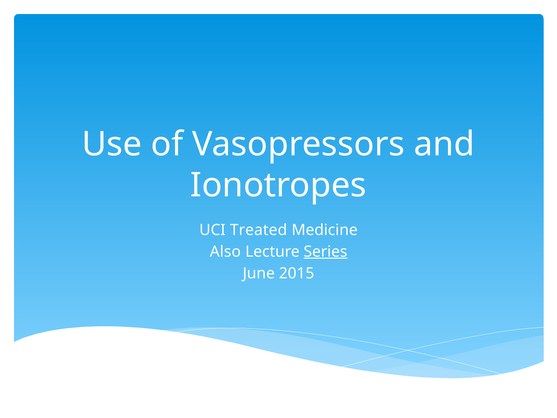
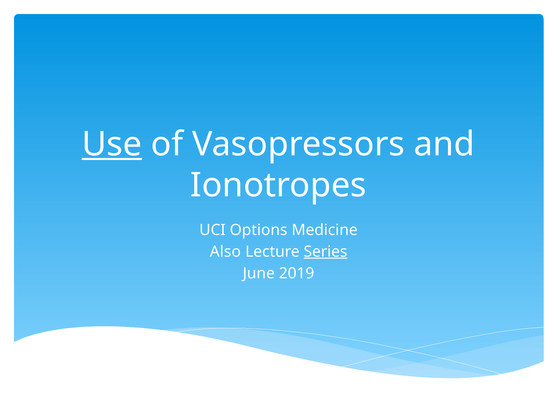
Use underline: none -> present (112, 144)
Treated: Treated -> Options (259, 230)
2015: 2015 -> 2019 (297, 273)
